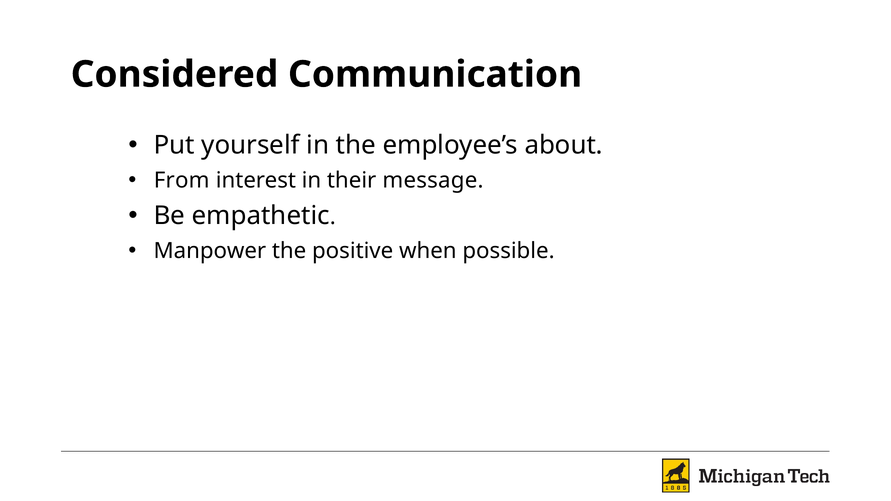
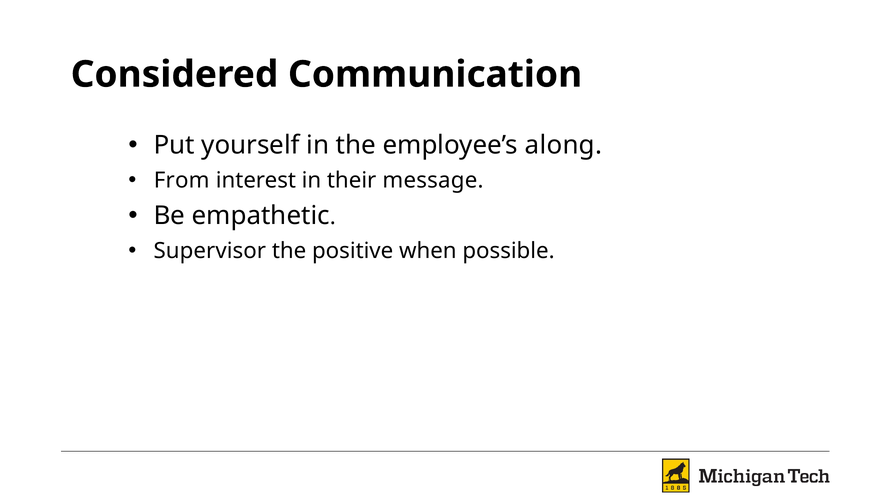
about: about -> along (564, 145)
Manpower: Manpower -> Supervisor (210, 251)
